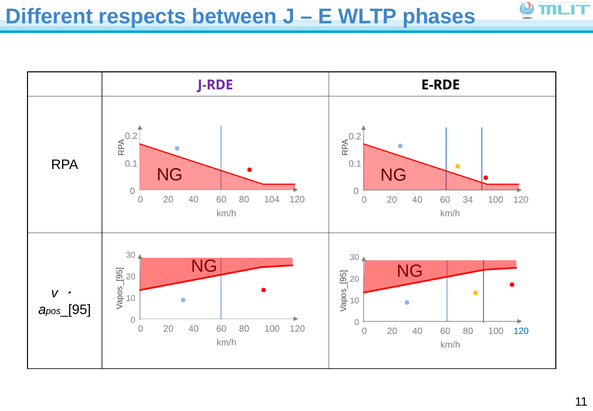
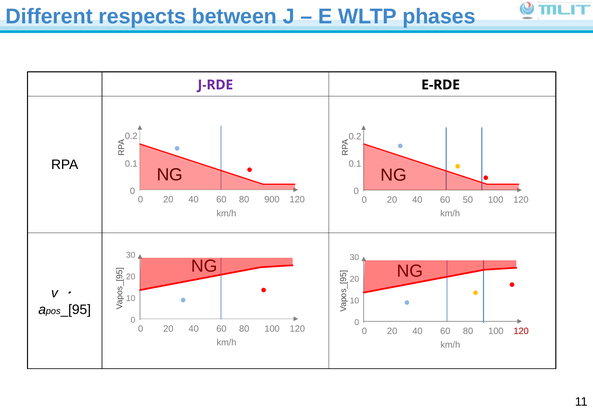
104: 104 -> 900 (272, 199)
34: 34 -> 50 (468, 200)
120 colour: blue -> red (521, 331)
